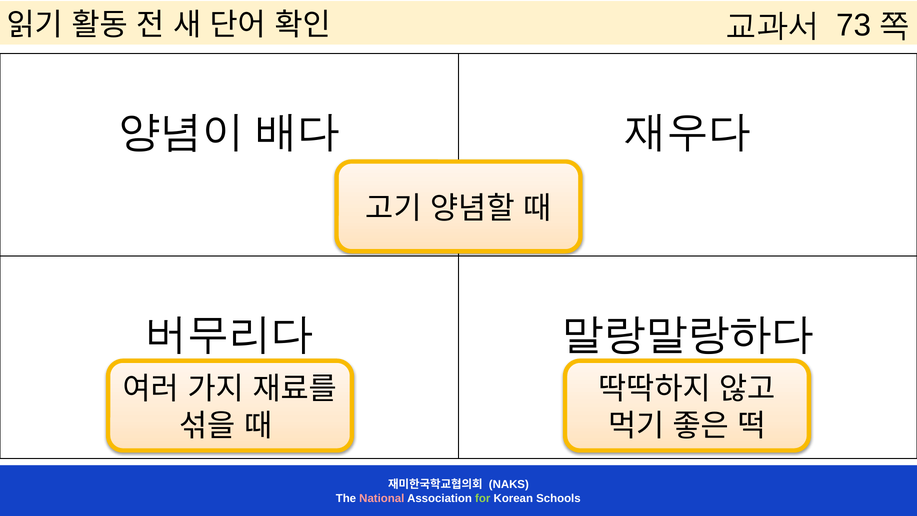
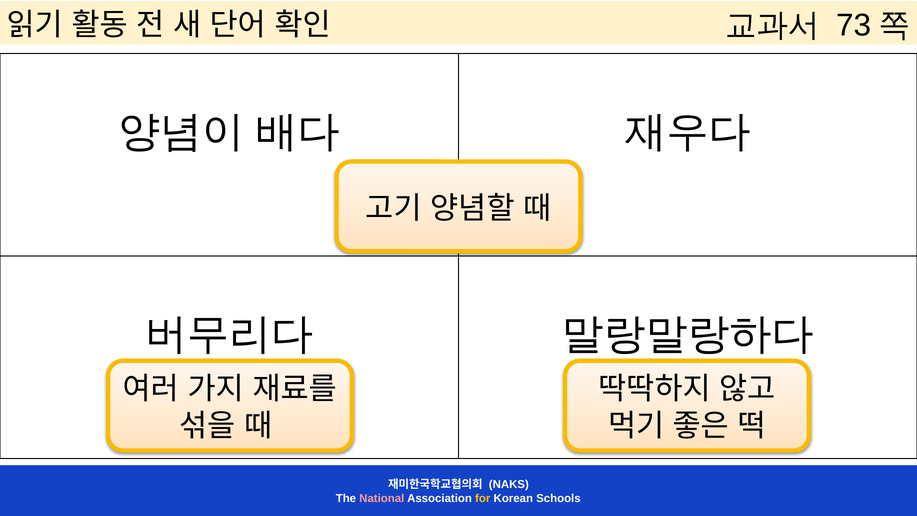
for colour: light green -> yellow (483, 498)
